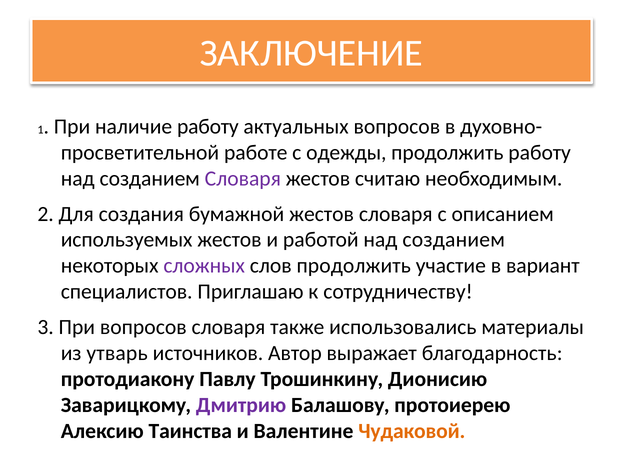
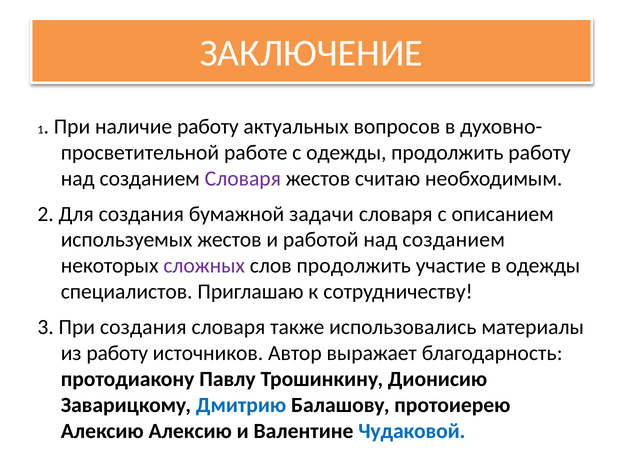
бумажной жестов: жестов -> задачи (321, 214)
в вариант: вариант -> одежды (543, 266)
При вопросов: вопросов -> создания (143, 327)
из утварь: утварь -> работу (117, 353)
Дмитрию colour: purple -> blue (241, 405)
Алексию Таинства: Таинства -> Алексию (190, 431)
Чудаковой colour: orange -> blue (412, 431)
